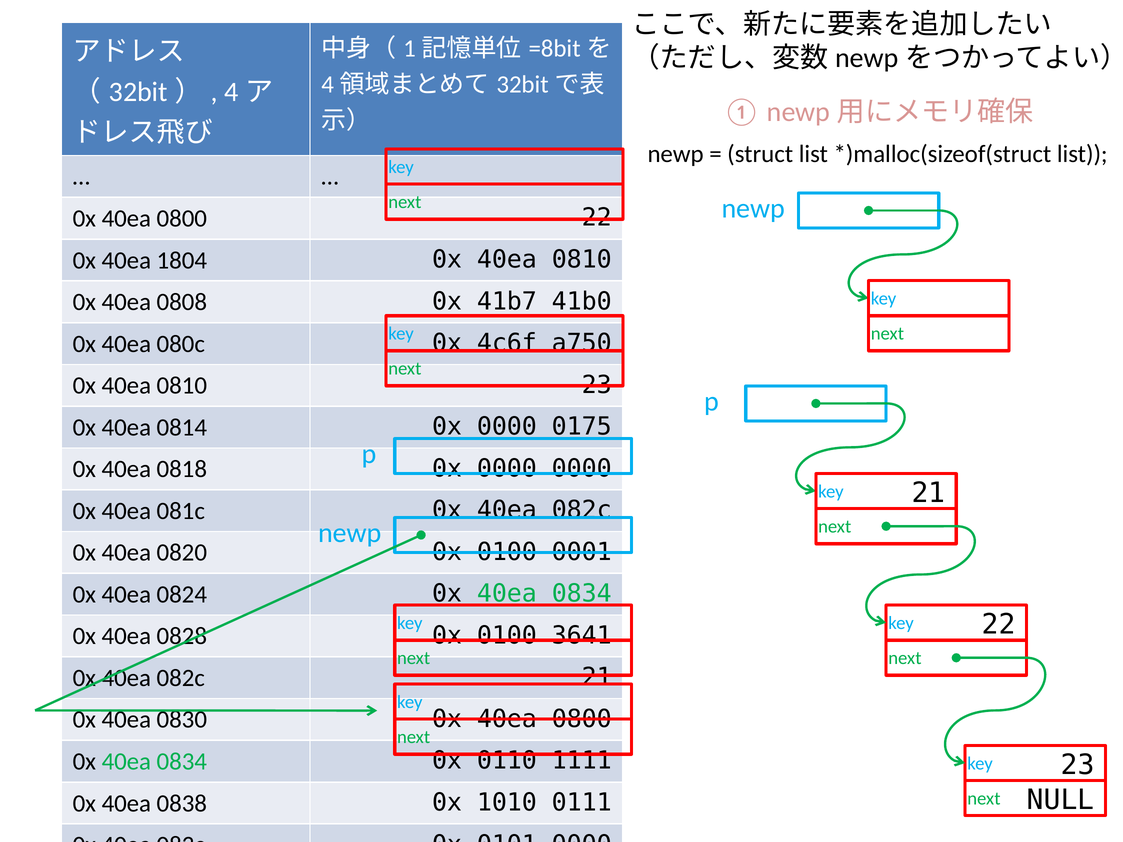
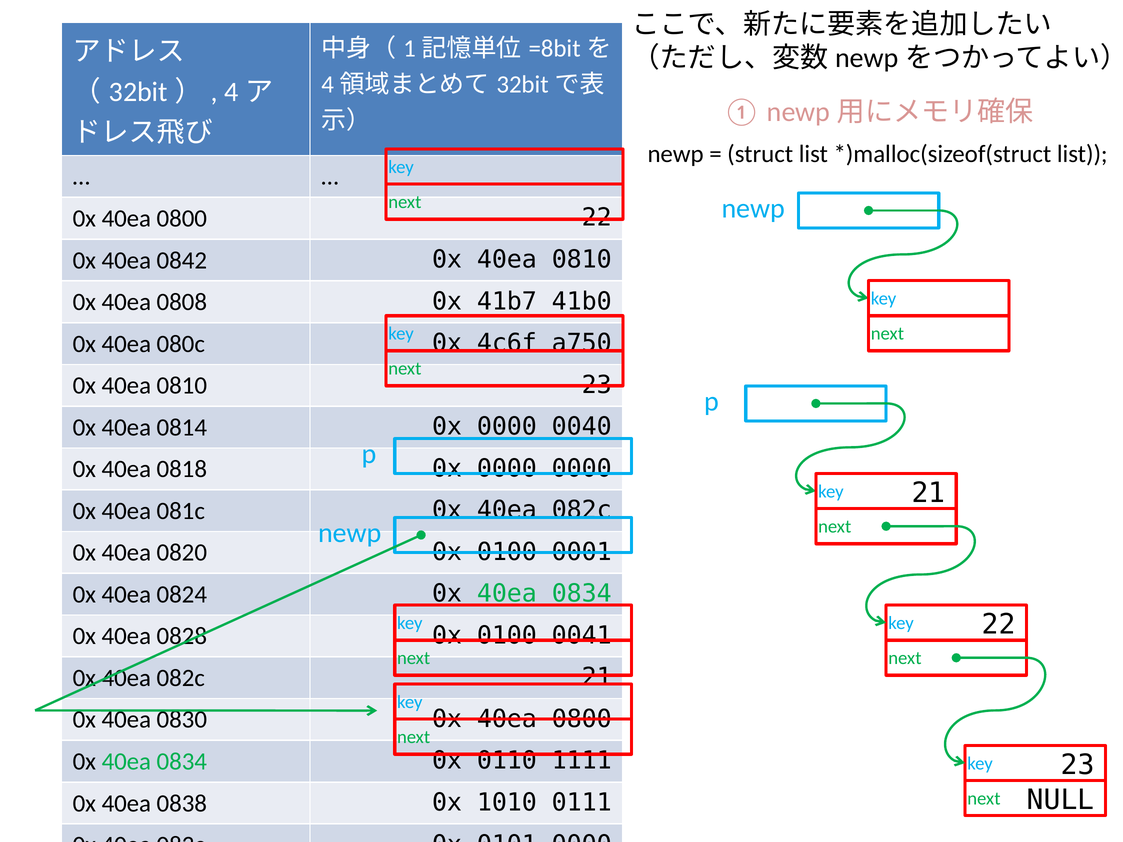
1804: 1804 -> 0842 (182, 260)
0175: 0175 -> 0040 (582, 427)
3641: 3641 -> 0041 (582, 636)
